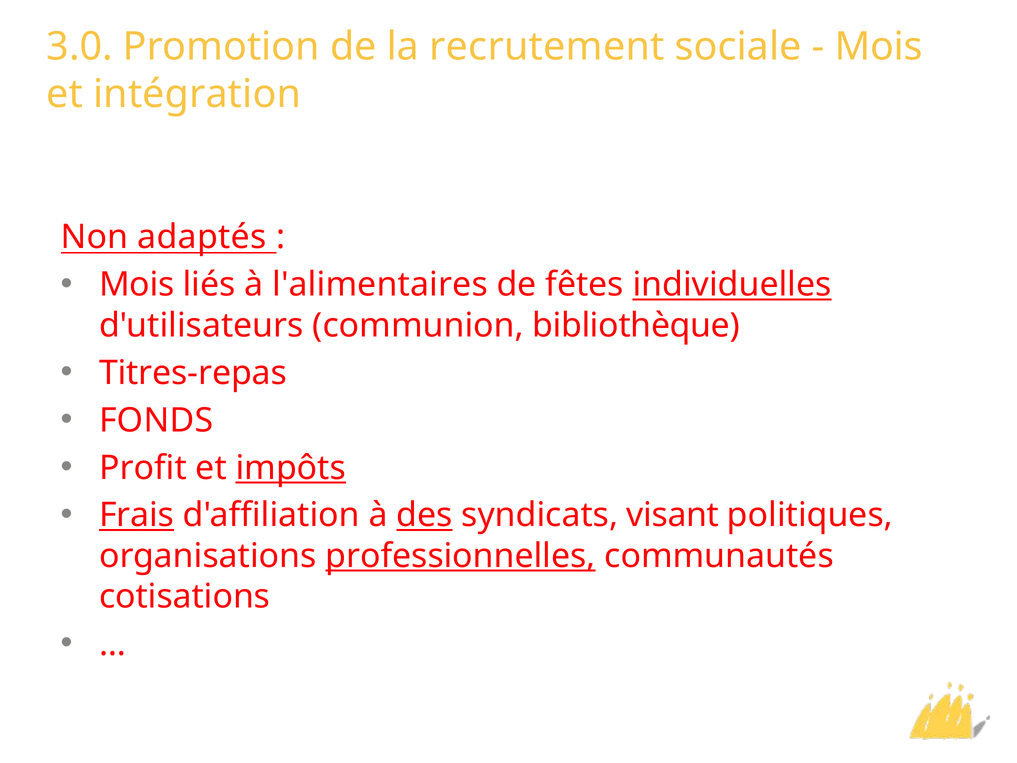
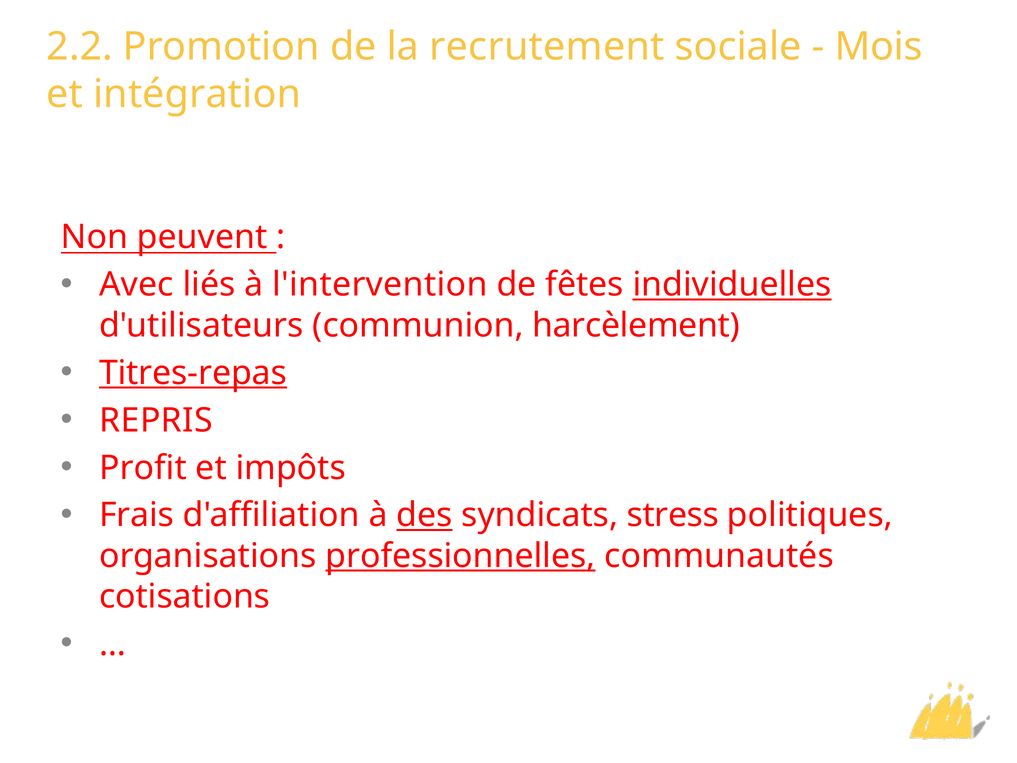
3.0: 3.0 -> 2.2 (80, 47)
adaptés: adaptés -> peuvent (202, 237)
Mois: Mois -> Avec (136, 285)
l'alimentaires: l'alimentaires -> l'intervention (380, 285)
bibliothèque: bibliothèque -> harcèlement (636, 325)
Titres-repas underline: none -> present (193, 373)
FONDS: FONDS -> REPRIS (156, 420)
impôts underline: present -> none (291, 468)
Frais underline: present -> none (137, 515)
visant: visant -> stress (673, 515)
